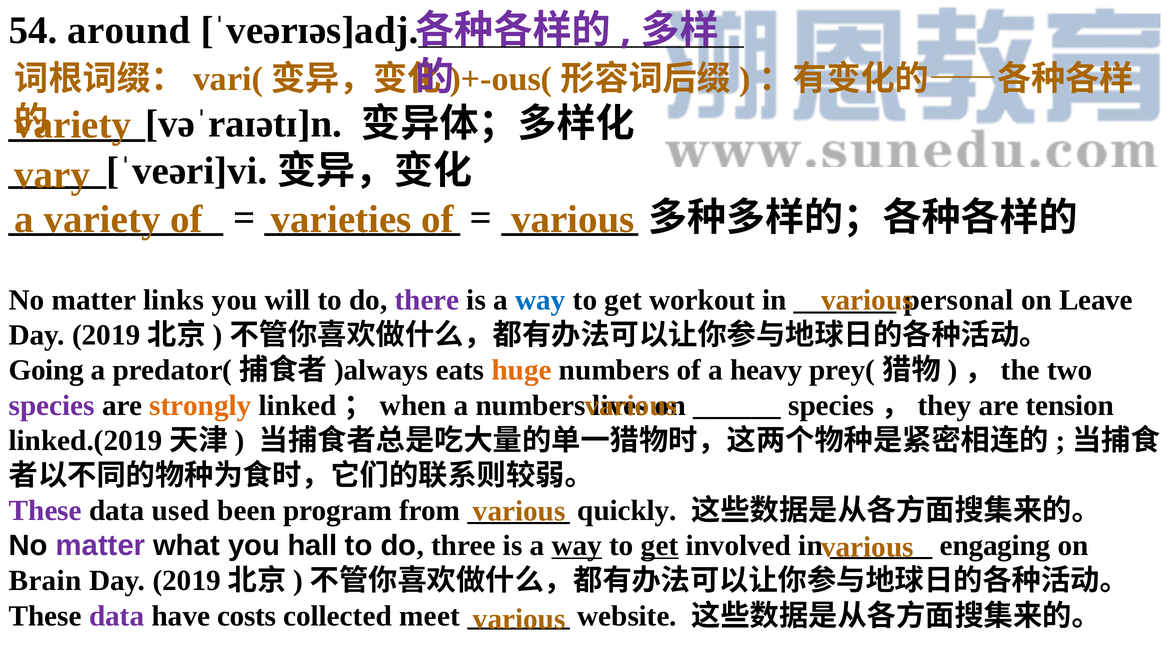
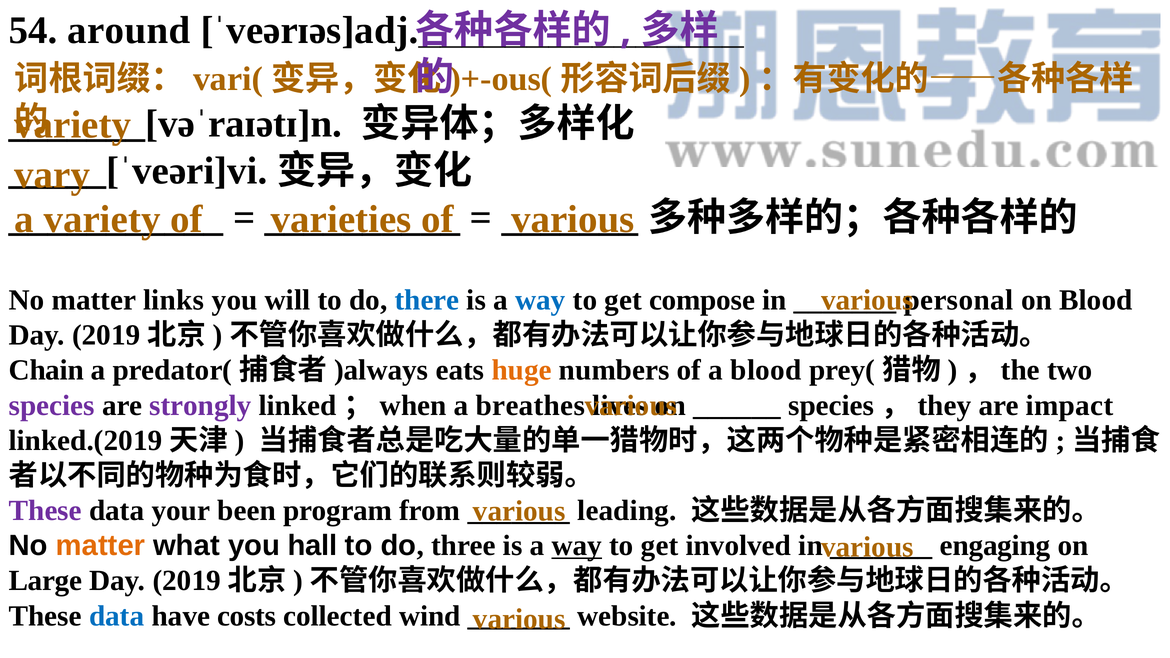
there colour: purple -> blue (427, 300)
workout: workout -> compose (702, 300)
on Leave: Leave -> Blood (1096, 300)
Going: Going -> Chain (46, 370)
a heavy: heavy -> blood (766, 370)
strongly colour: orange -> purple (200, 405)
a numbers: numbers -> breathes (531, 405)
tension: tension -> impact (1070, 405)
used: used -> your (181, 511)
quickly: quickly -> leading (627, 511)
matter colour: purple -> orange (100, 546)
get underline: present -> none (660, 546)
Brain: Brain -> Large (45, 581)
data colour: purple -> blue (117, 616)
meet: meet -> wind (430, 616)
